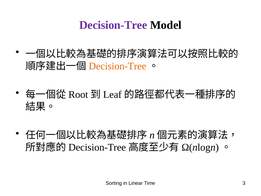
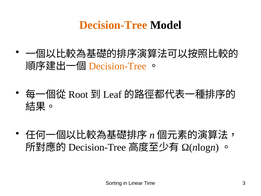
Decision-Tree colour: purple -> orange (113, 25)
